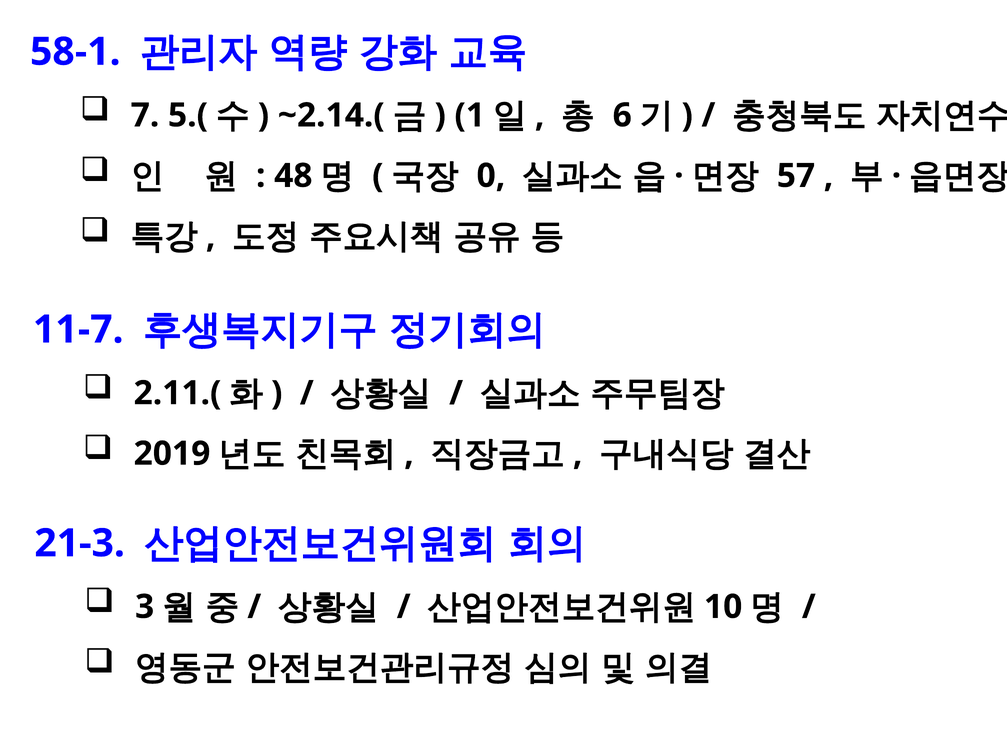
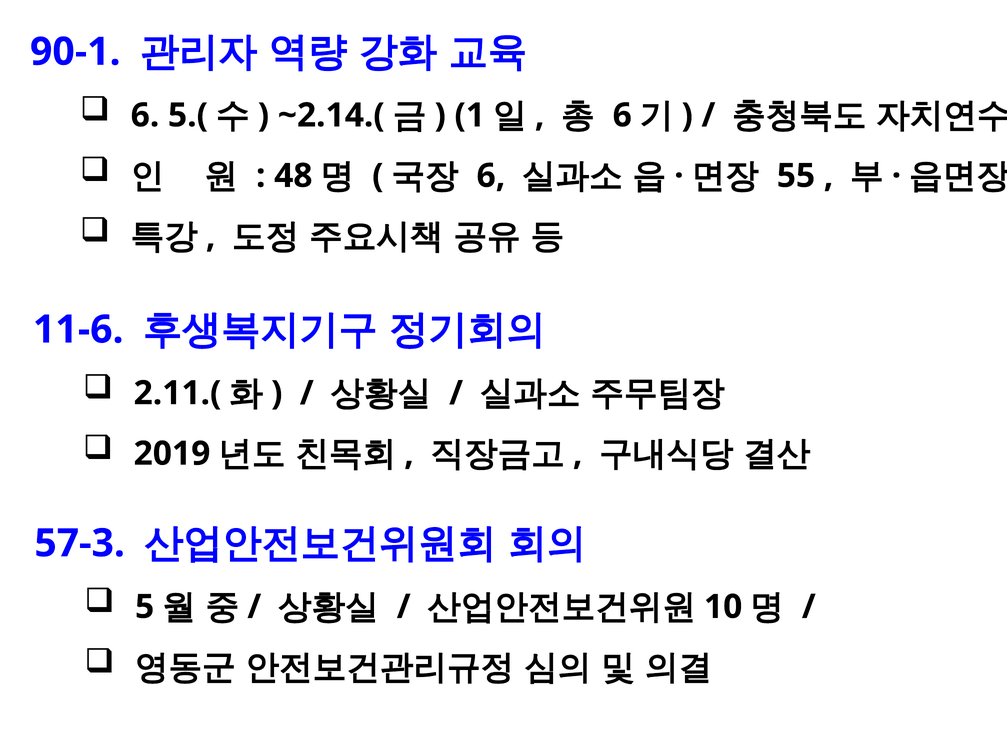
58-1: 58-1 -> 90-1 (75, 52)
7: 7 -> 6 (145, 115)
0: 0 -> 6 (491, 176)
57: 57 -> 55 (796, 176)
11-7: 11-7 -> 11-6 (78, 329)
21-3: 21-3 -> 57-3 (80, 543)
3: 3 -> 5 (145, 606)
